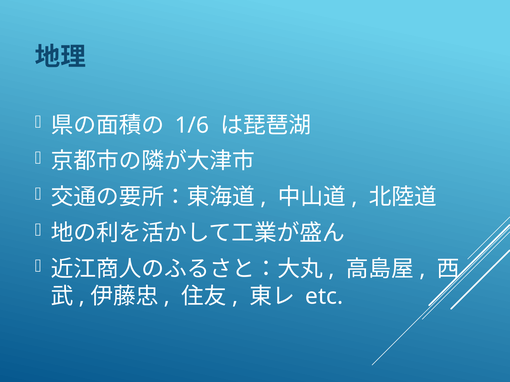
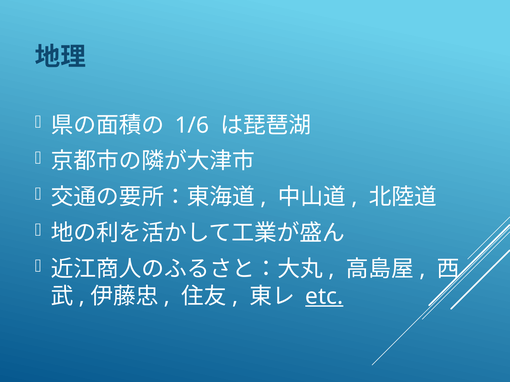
etc underline: none -> present (324, 297)
